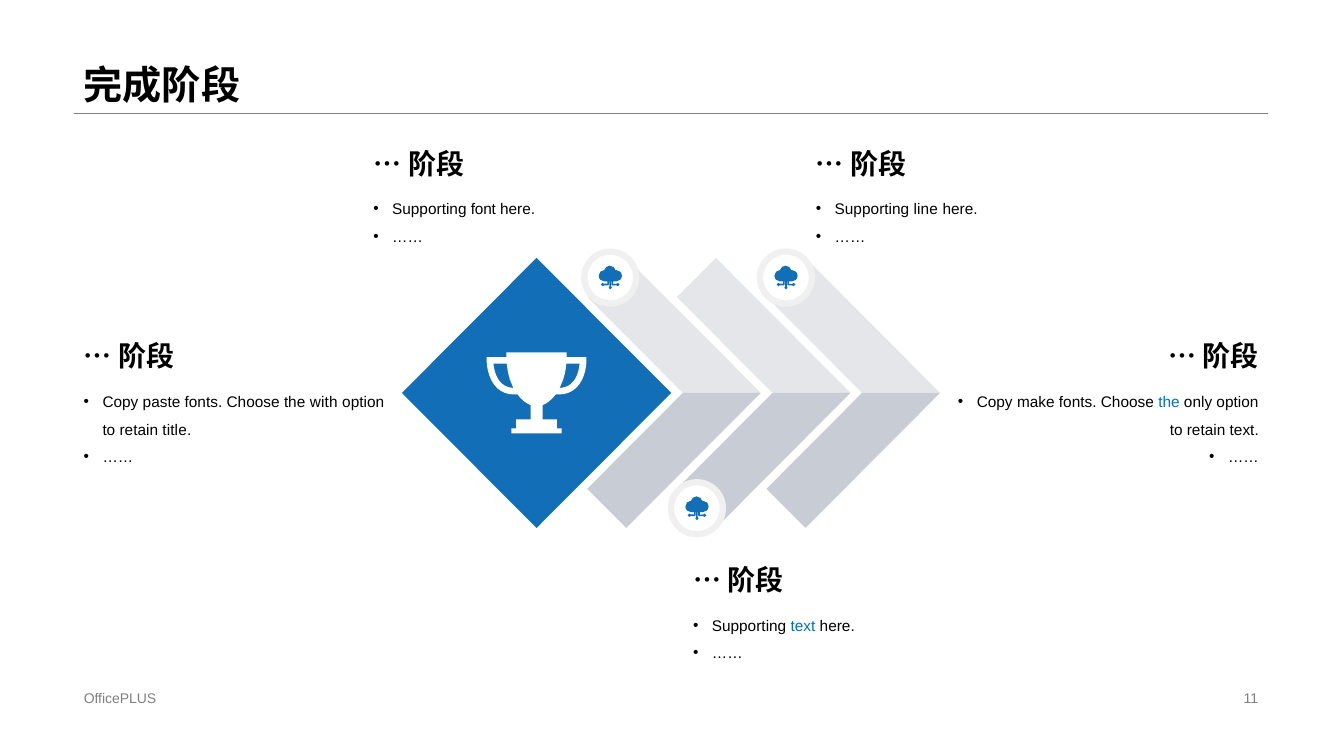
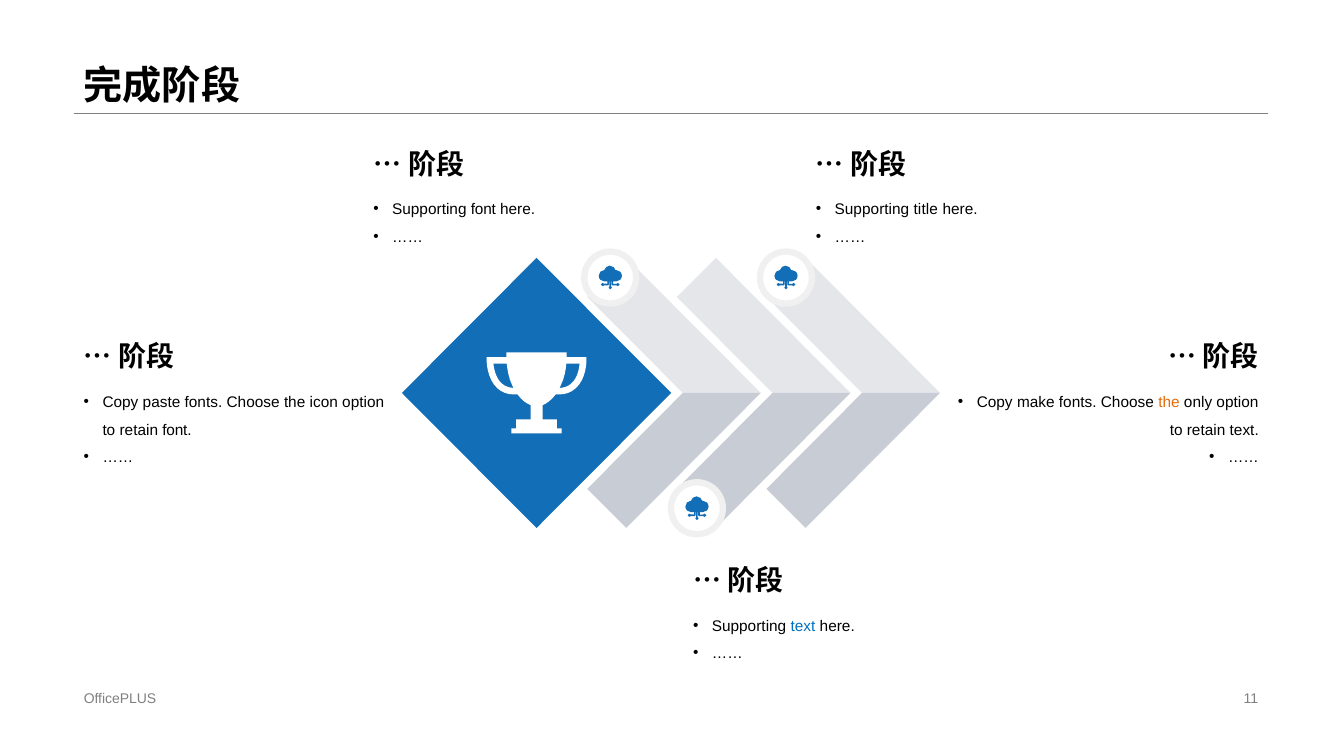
line: line -> title (926, 210)
with: with -> icon (324, 402)
the colour: blue -> orange (1169, 402)
retain title: title -> font (177, 430)
